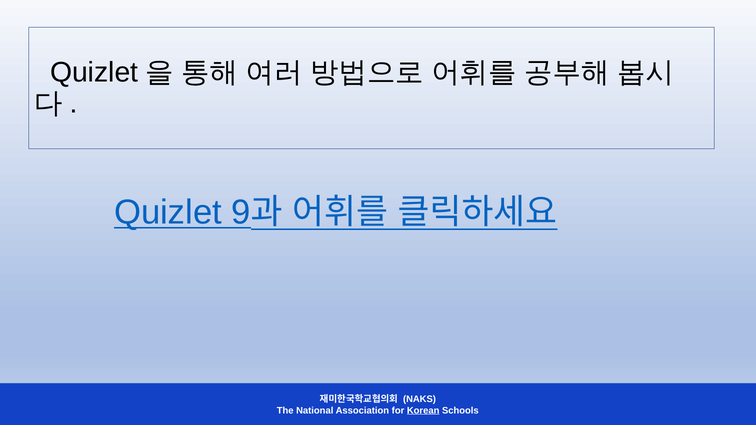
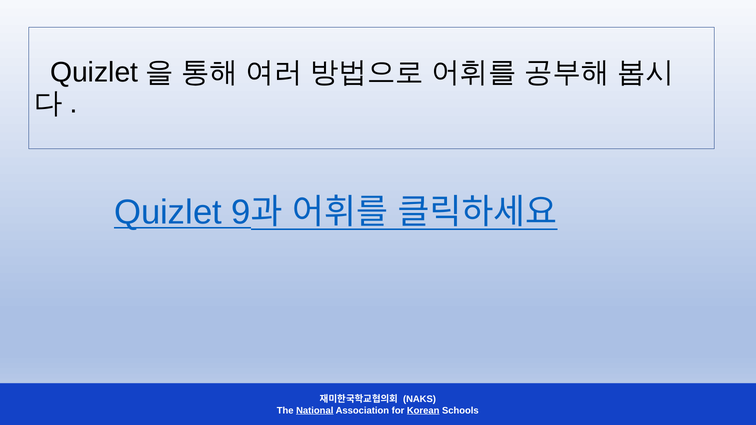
National underline: none -> present (315, 411)
